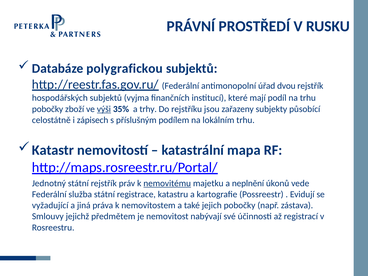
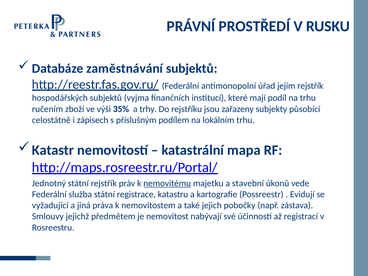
polygrafickou: polygrafickou -> zaměstnávání (125, 68)
dvou: dvou -> jejím (286, 86)
pobočky: pobočky -> ručením (48, 109)
výši underline: present -> none (104, 109)
neplnění: neplnění -> stavební (248, 183)
